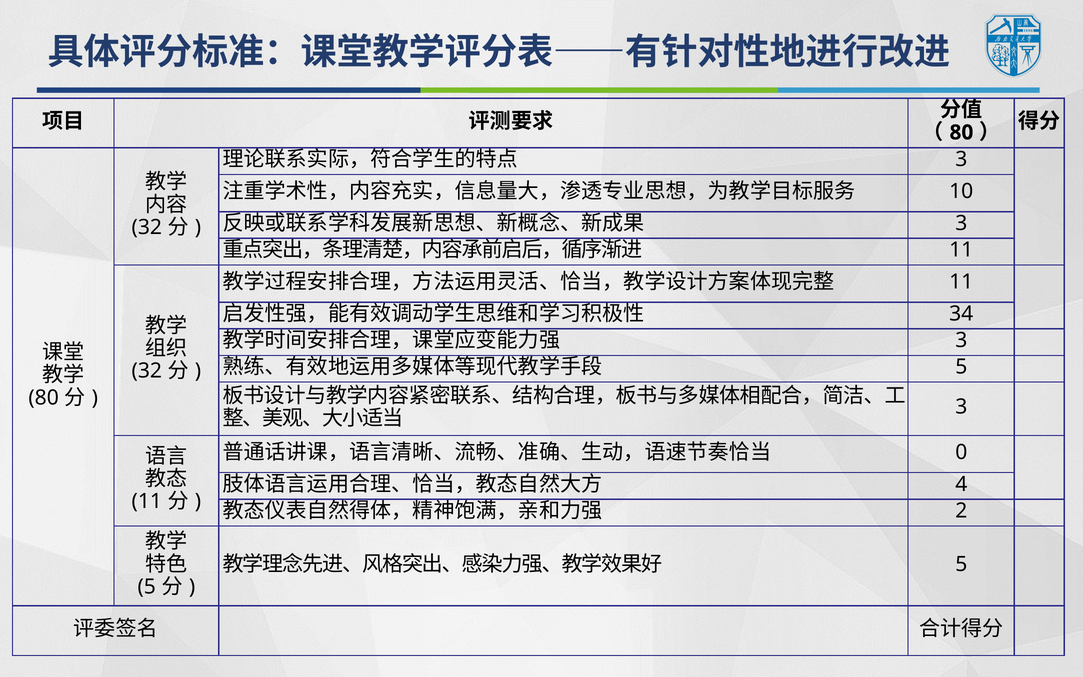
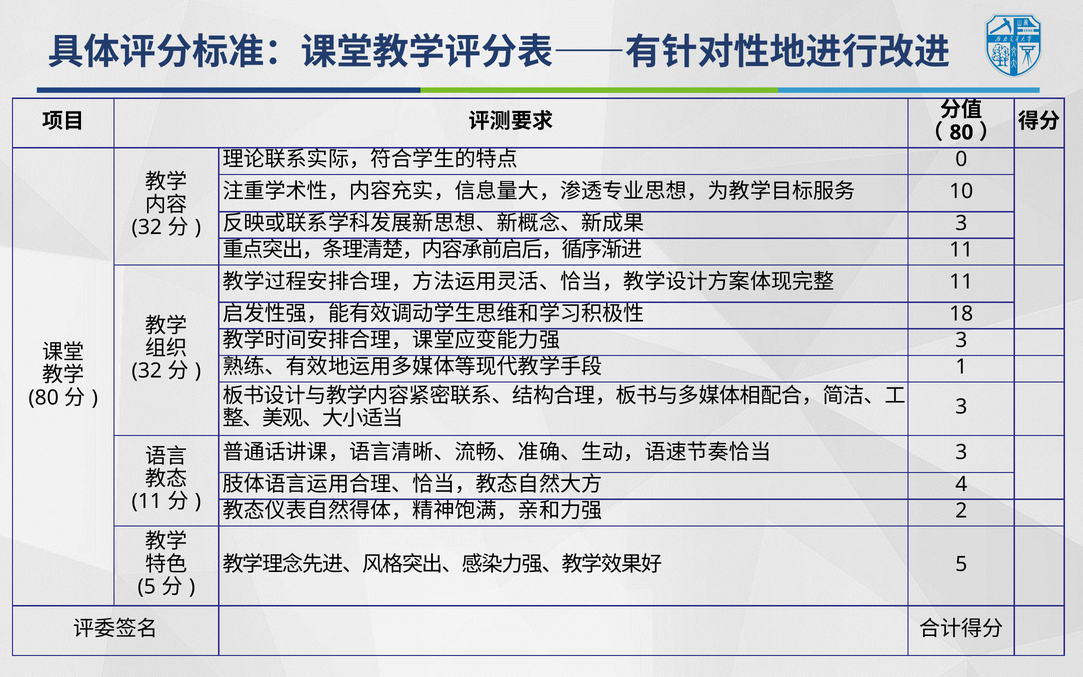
3: 3 -> 0 (961, 159)
34: 34 -> 18 (961, 314)
5: 5 -> 1 (961, 367)
0: 0 -> 3 (961, 452)
